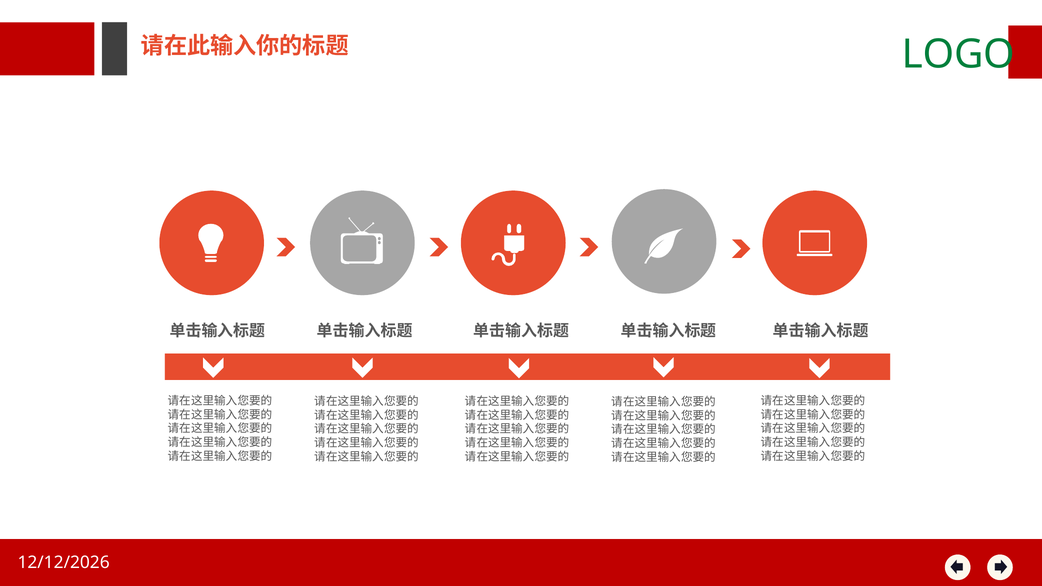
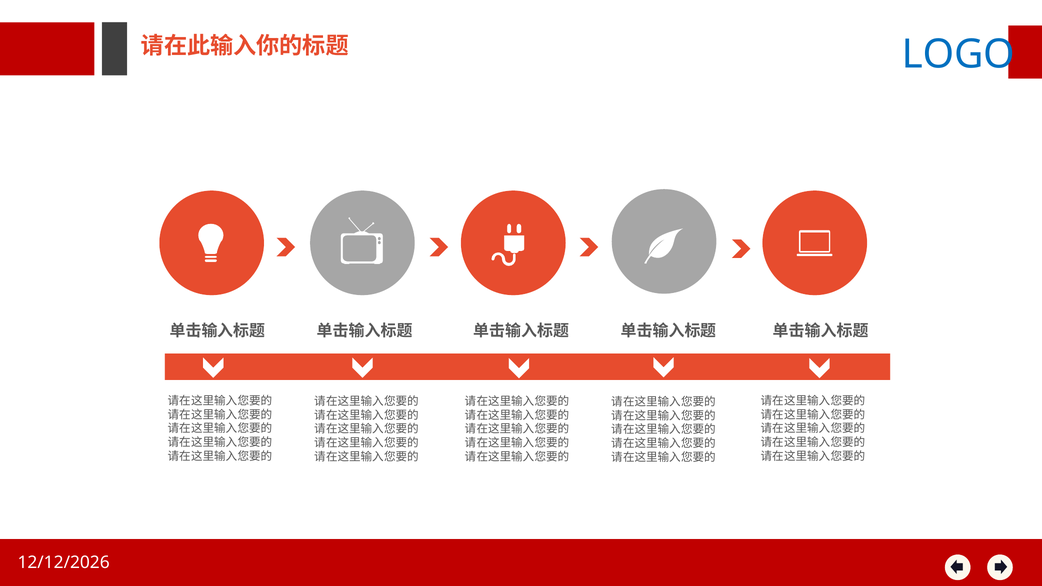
LOGO colour: green -> blue (958, 55)
